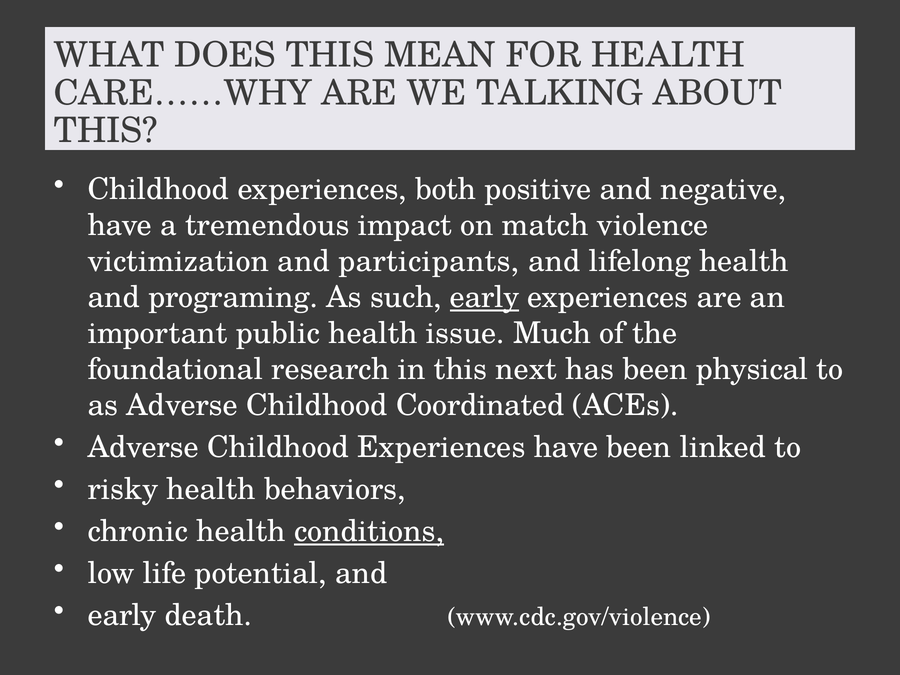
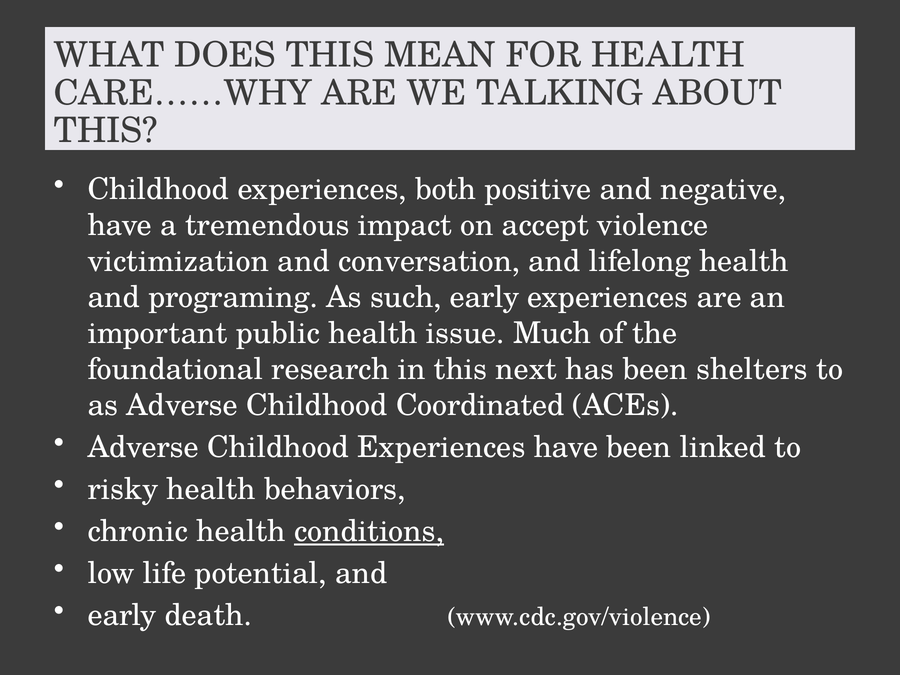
match: match -> accept (545, 226)
participants: participants -> conversation (429, 262)
early underline: present -> none (485, 298)
physical: physical -> shelters (752, 370)
